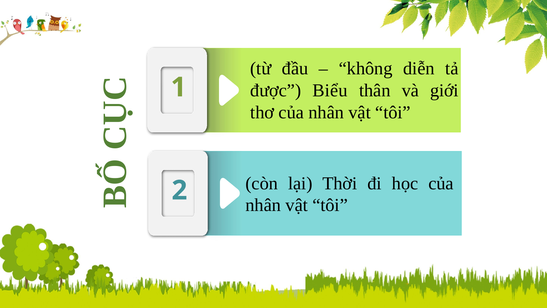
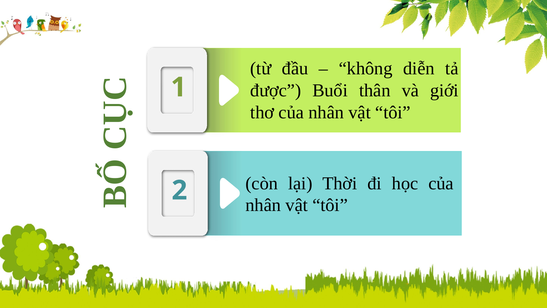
Biểu: Biểu -> Buổi (330, 90)
